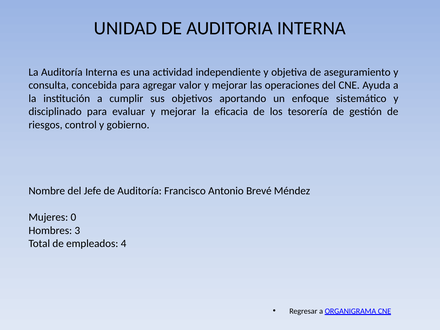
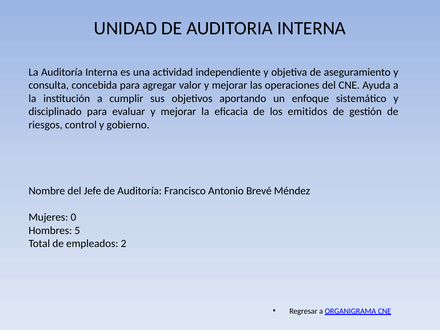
tesorería: tesorería -> emitidos (308, 112)
3: 3 -> 5 (77, 230)
4: 4 -> 2 (124, 244)
